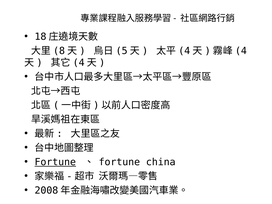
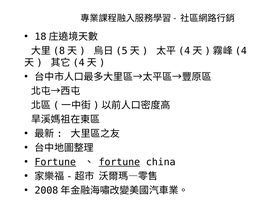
fortune underline: none -> present (119, 162)
